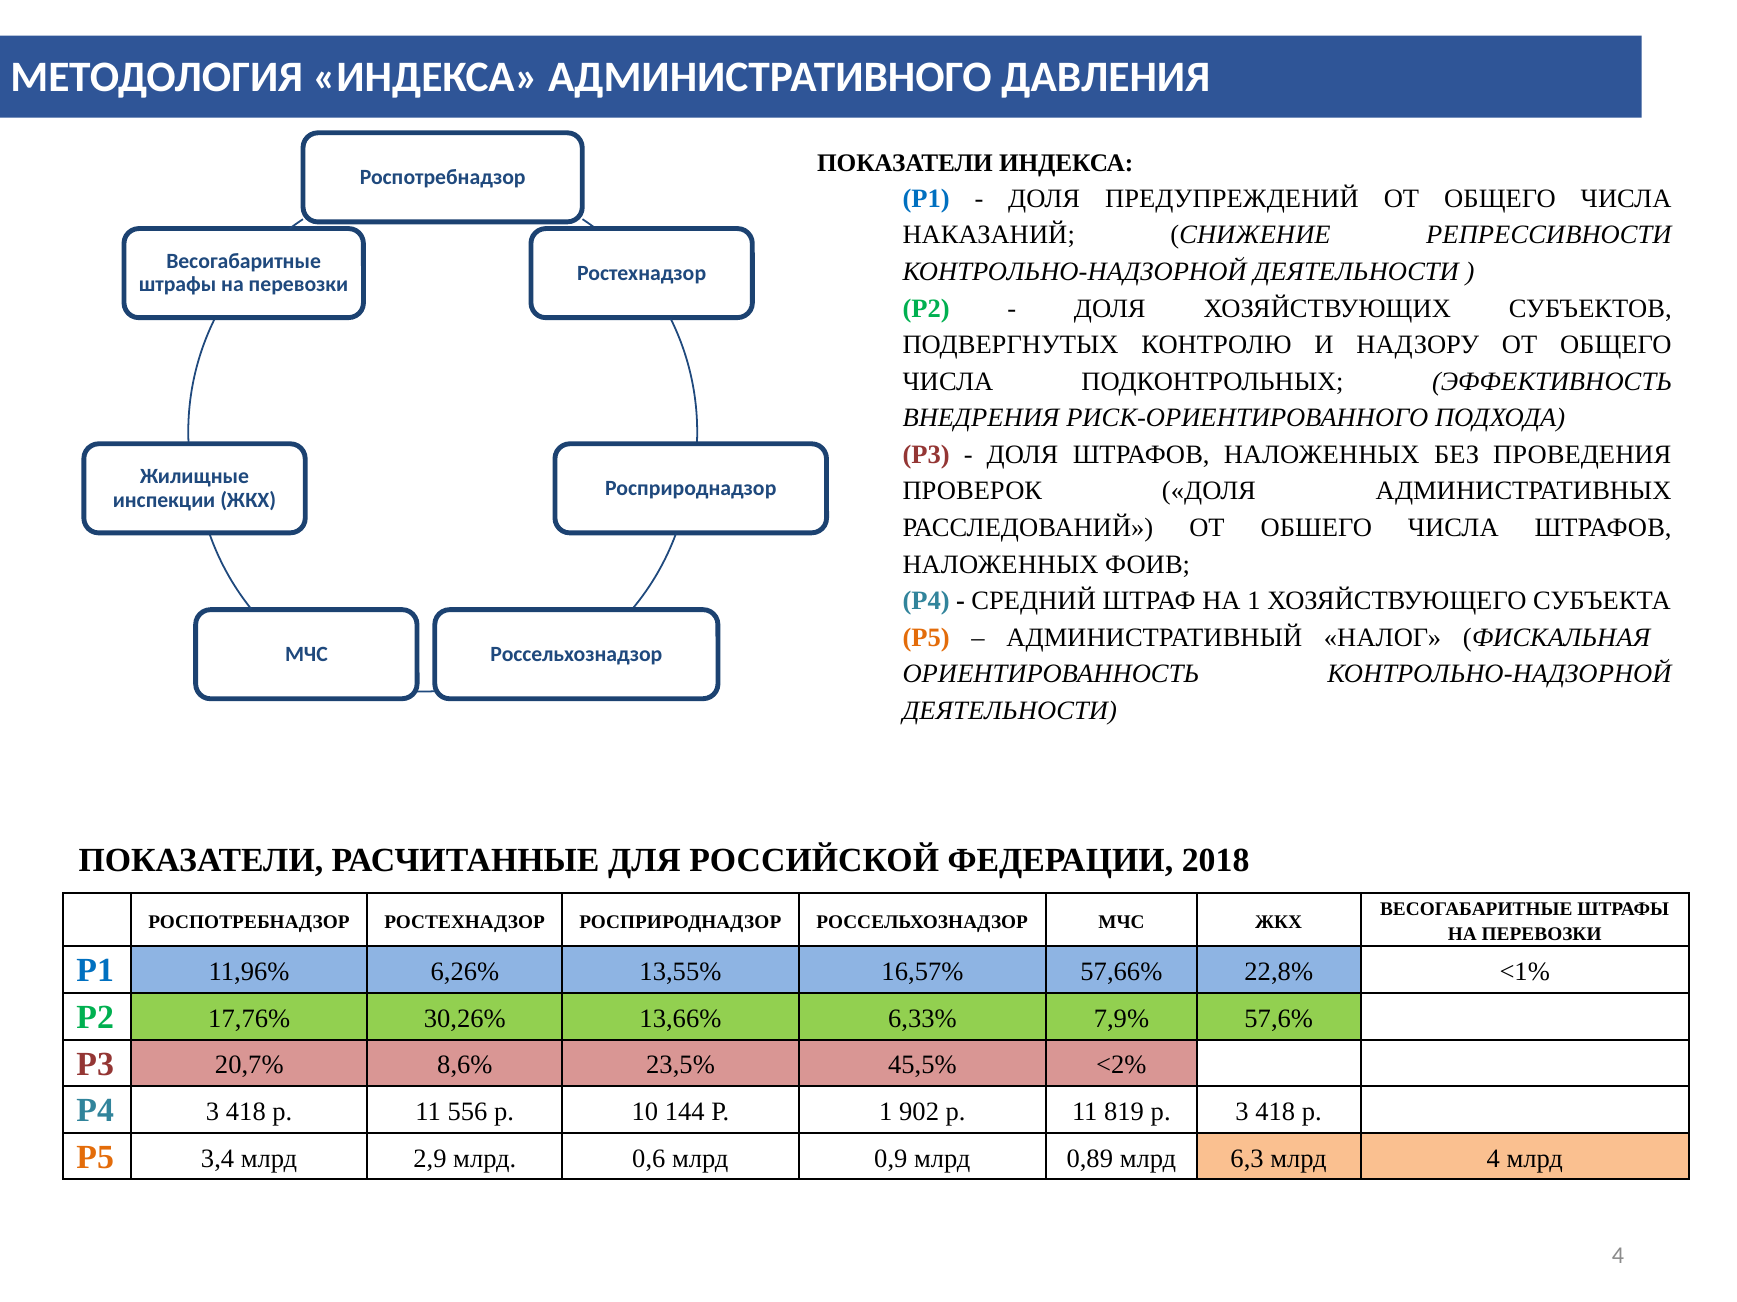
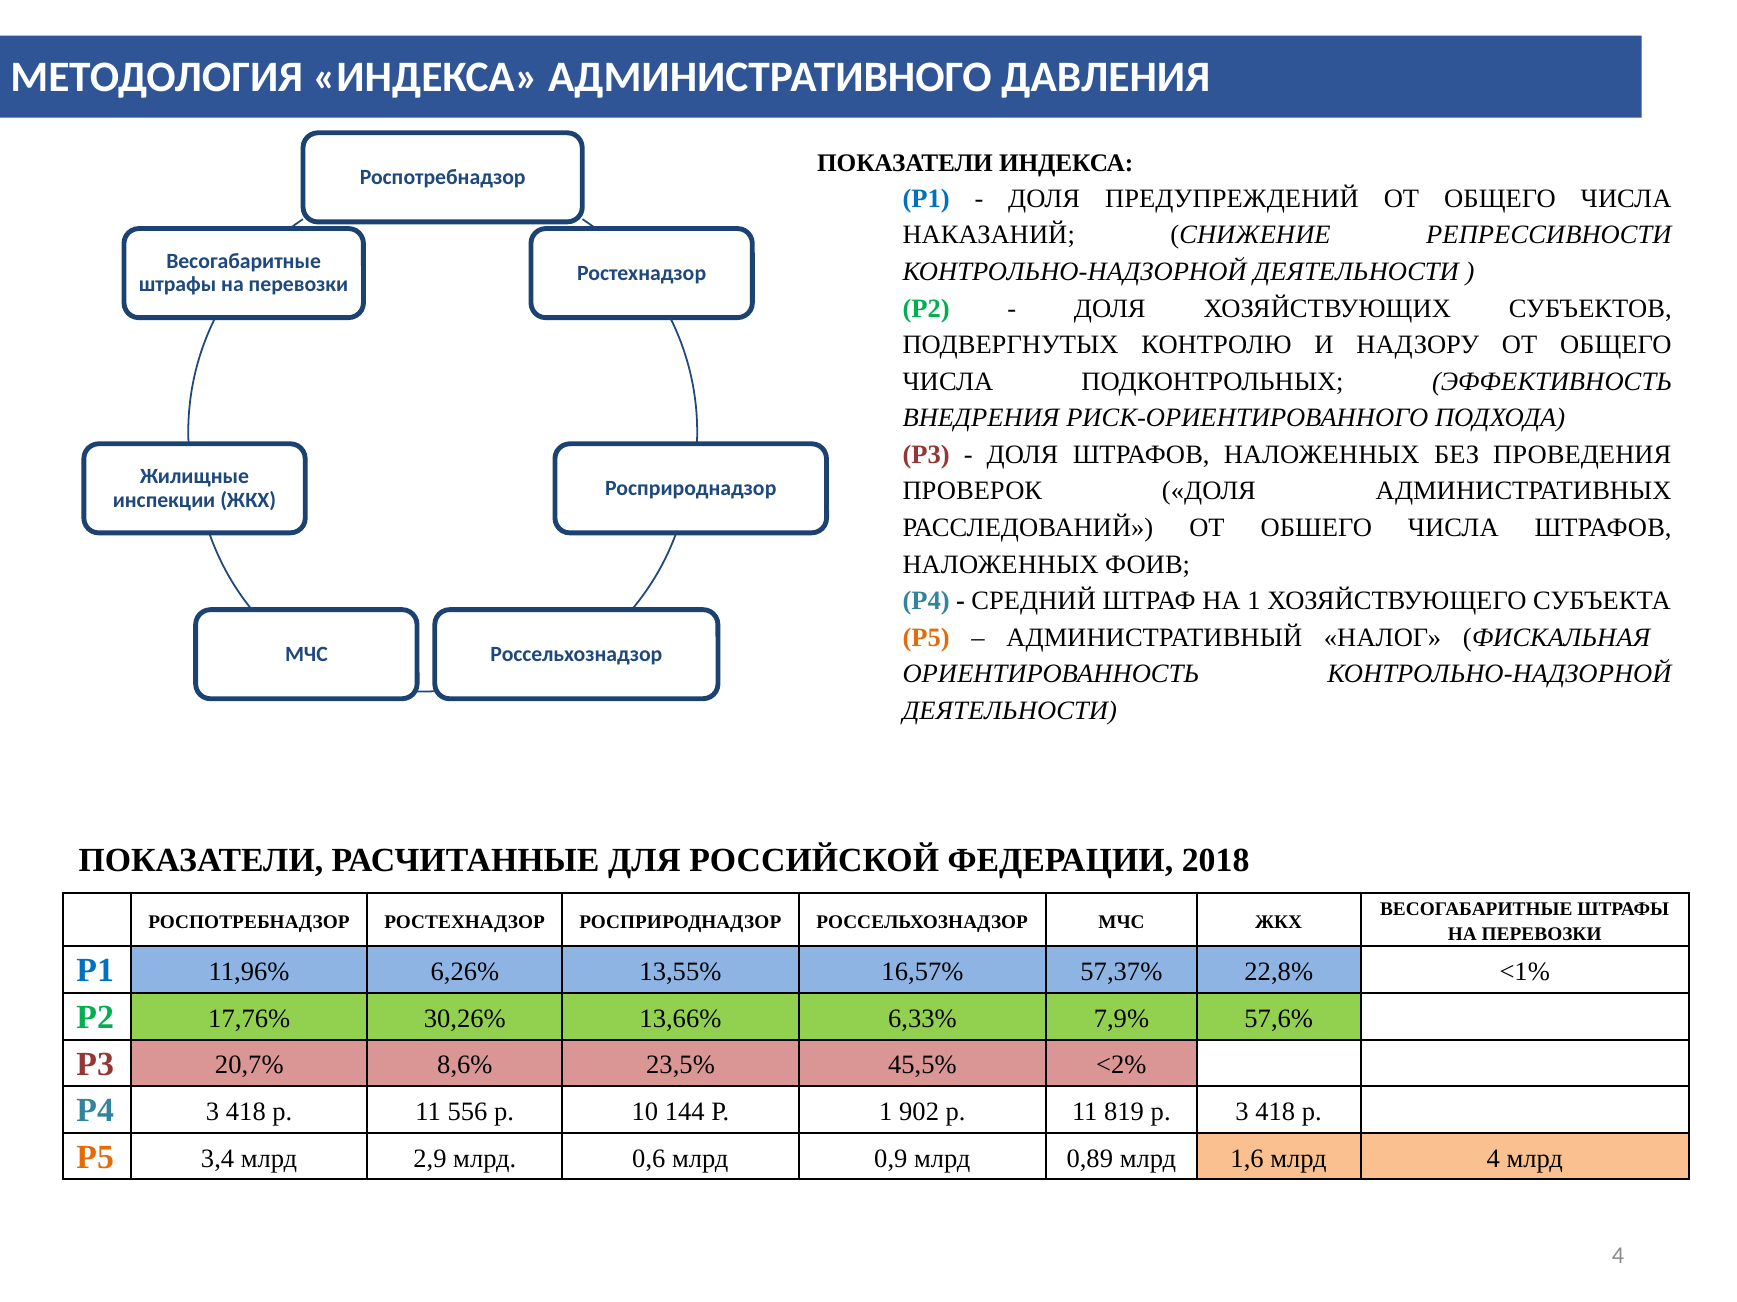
57,66%: 57,66% -> 57,37% (1121, 973)
6,3: 6,3 -> 1,6 (1247, 1159)
